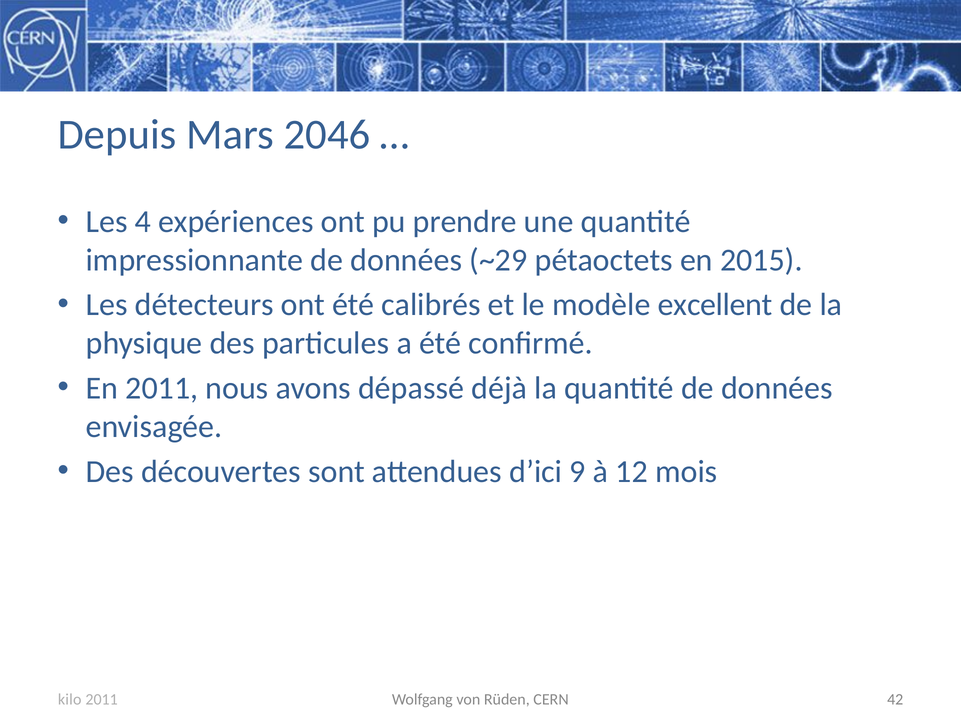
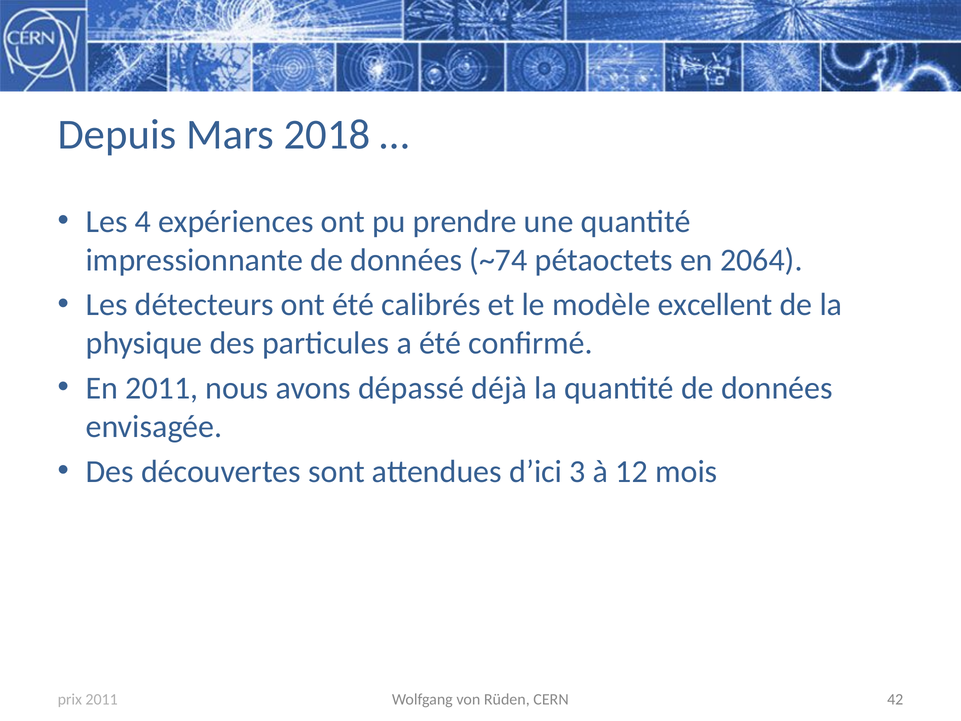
2046: 2046 -> 2018 (327, 134)
~29: ~29 -> ~74 (498, 260)
2015: 2015 -> 2064 (761, 260)
9: 9 -> 3 (578, 471)
kilo: kilo -> prix (70, 699)
